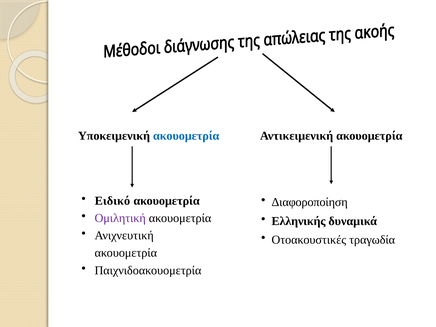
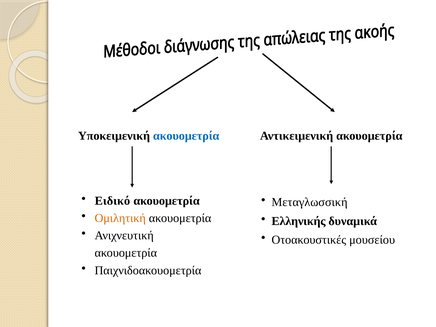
Διαφοροποίηση: Διαφοροποίηση -> Μεταγλωσσική (310, 202)
Ομιλητική colour: purple -> orange (120, 218)
τραγωδία: τραγωδία -> μουσείου (372, 240)
